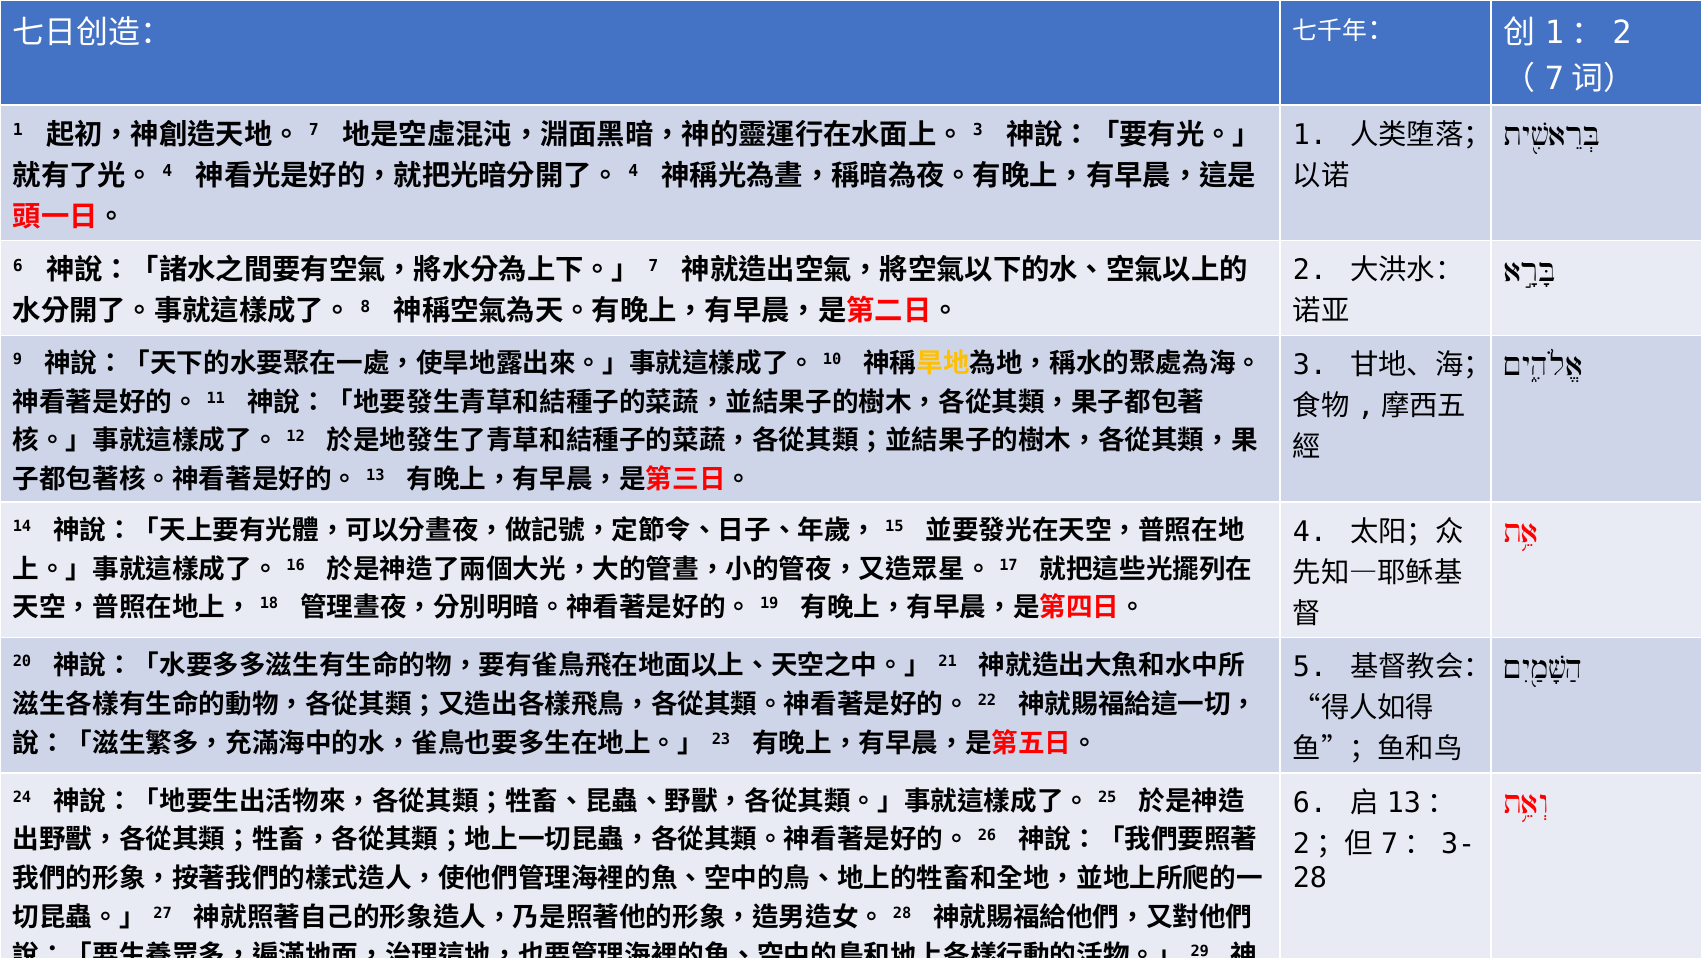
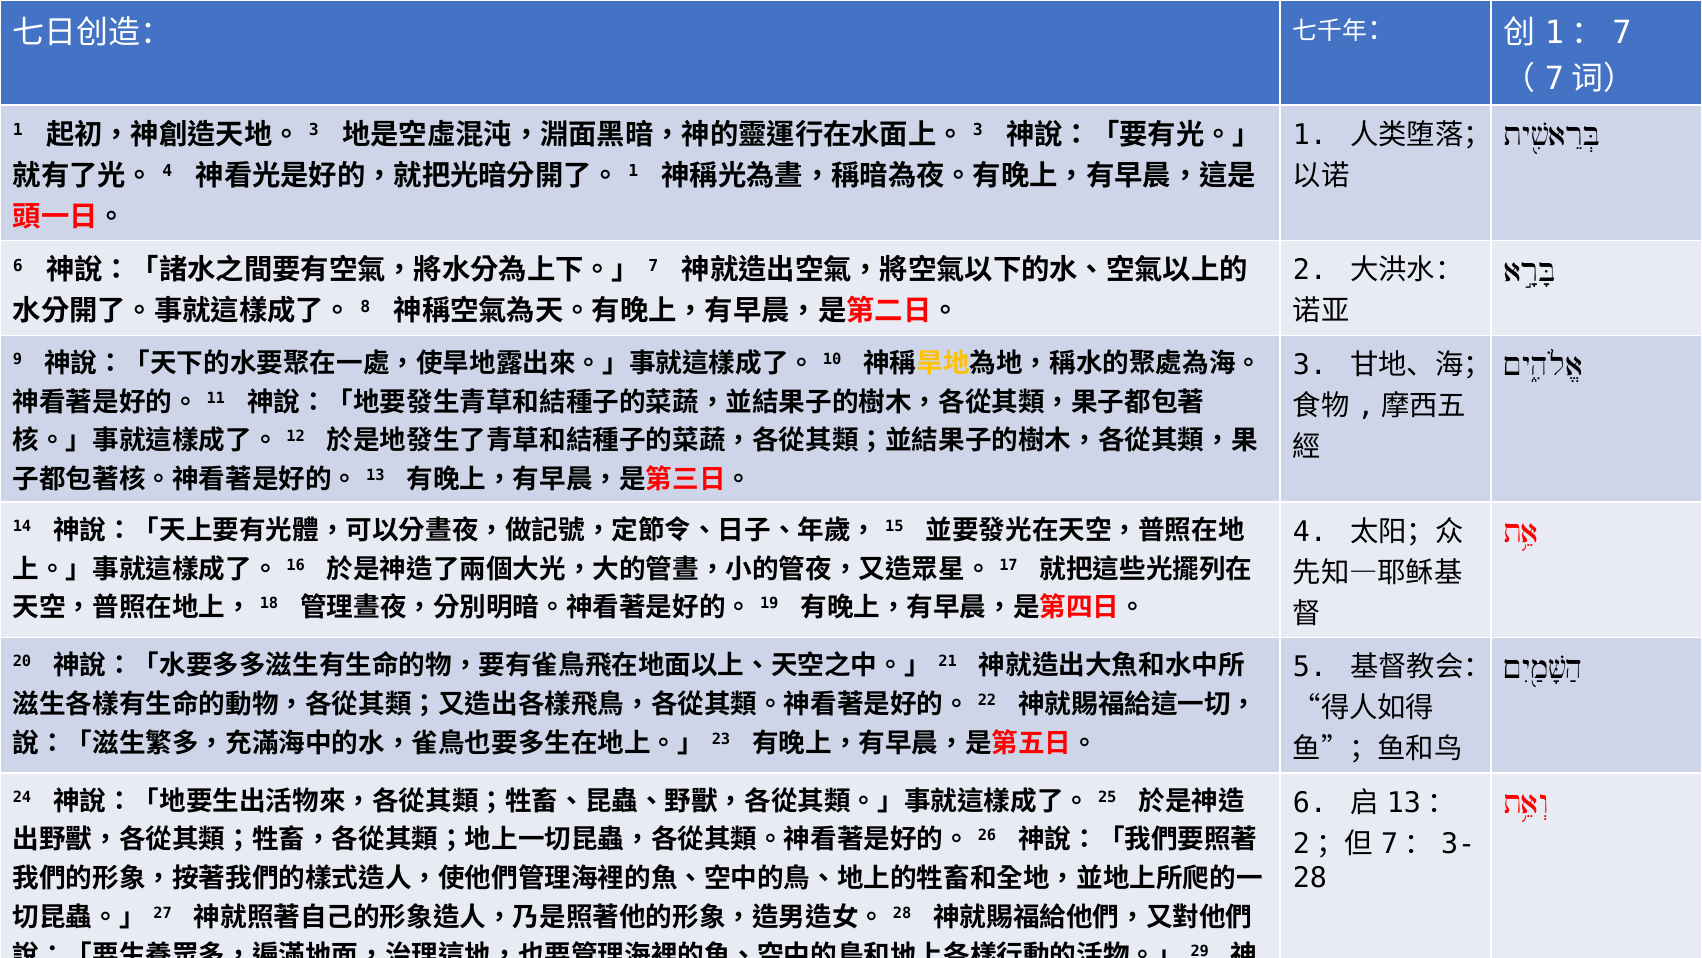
2: 2 -> 7 (1622, 33)
7: 7 -> 3 (314, 130)
4: 4 -> 1 (633, 171)
